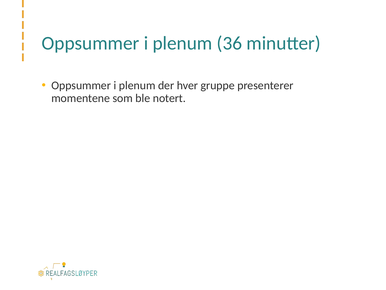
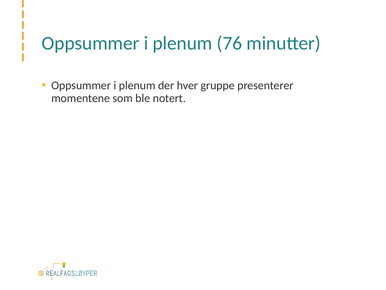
36: 36 -> 76 (229, 43)
